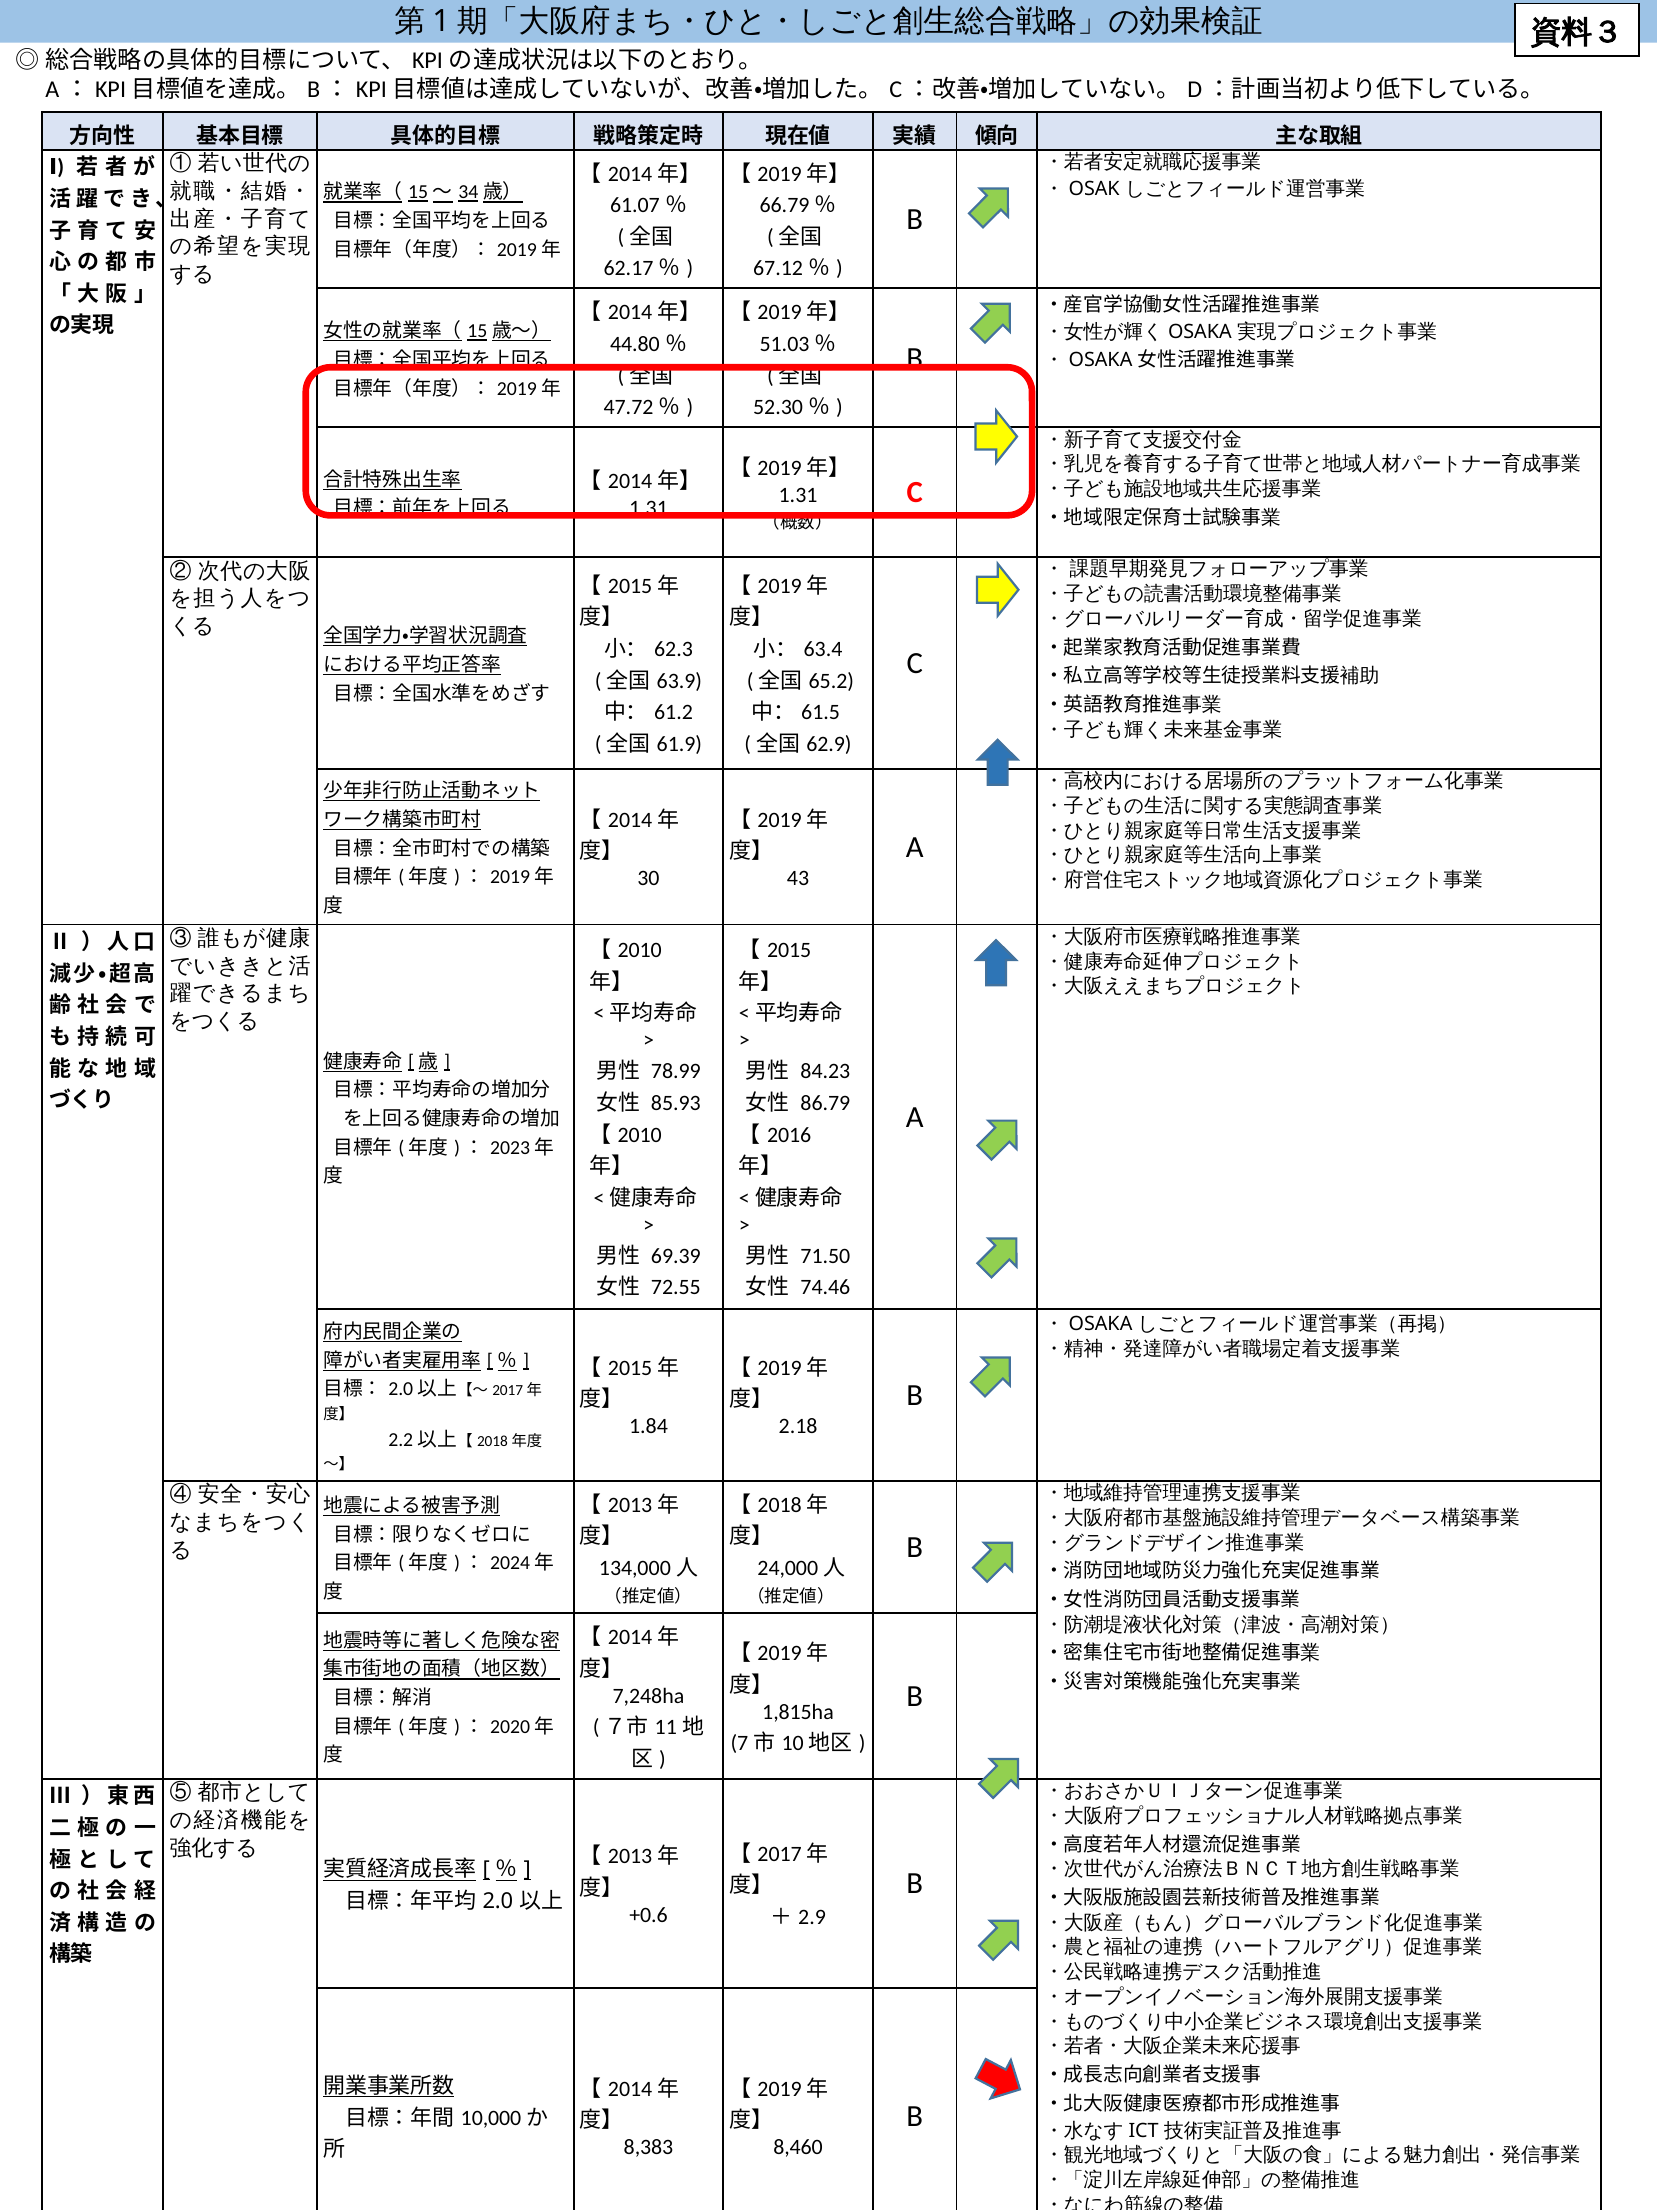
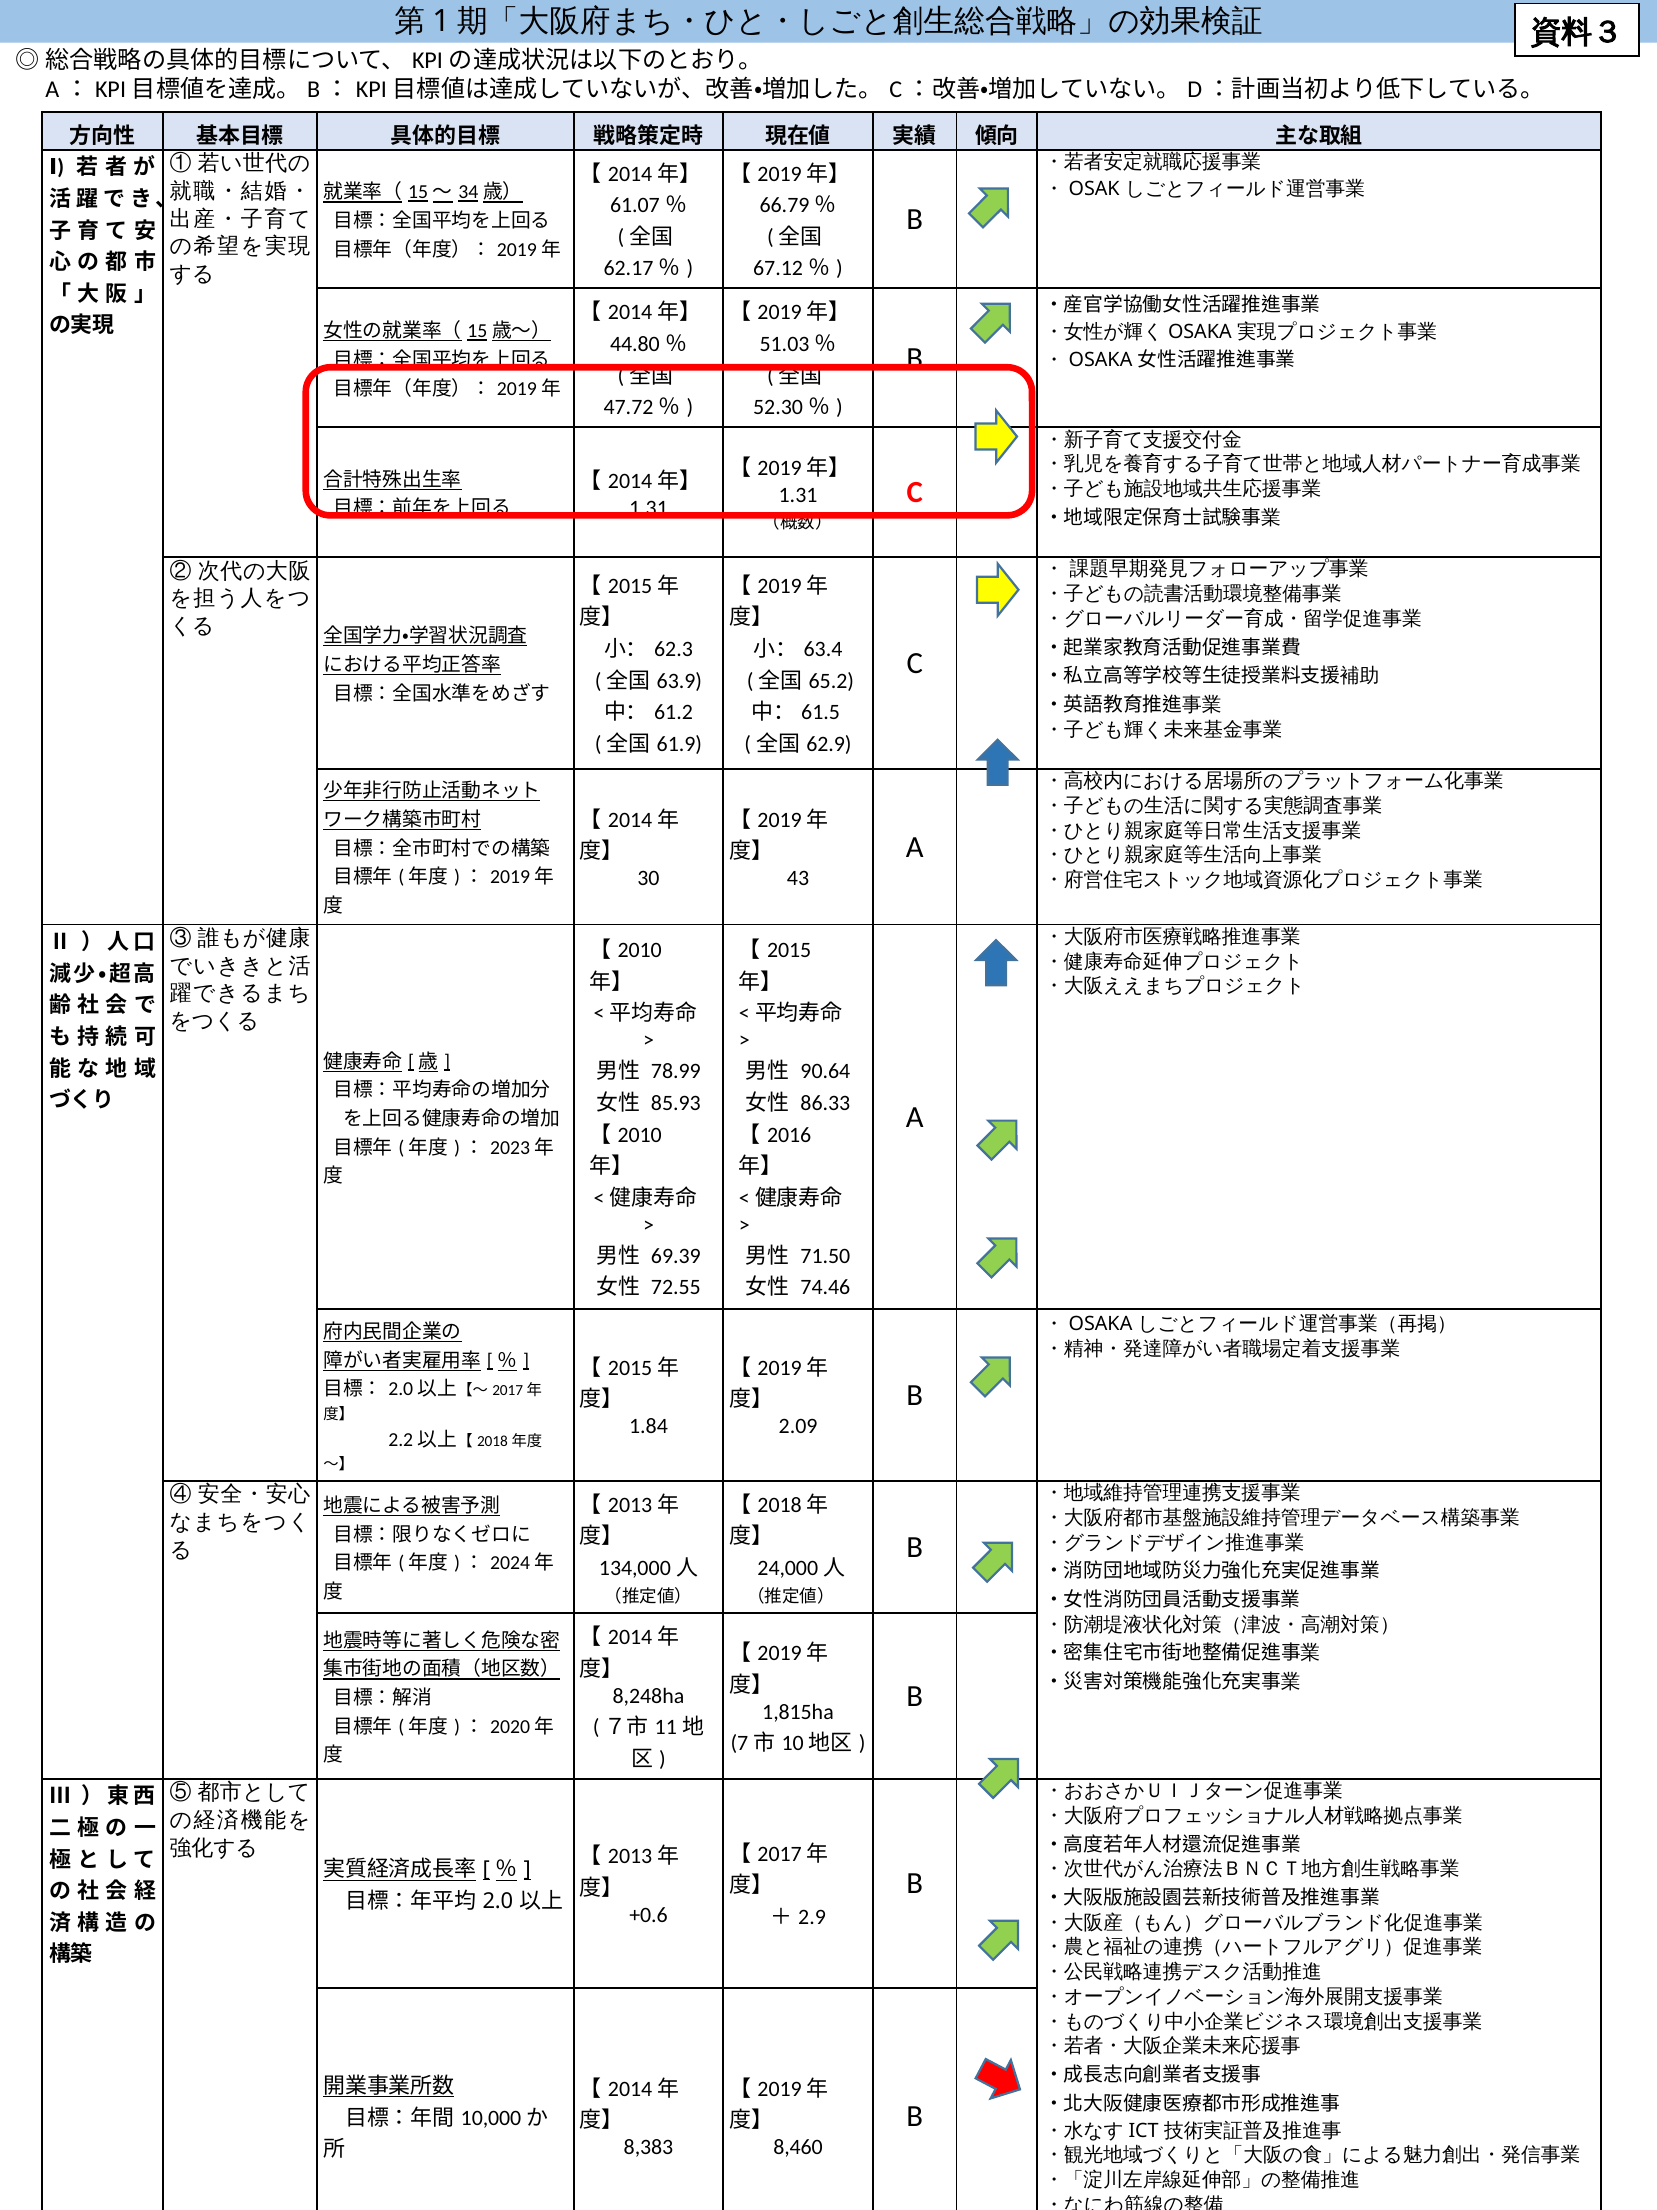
84.23: 84.23 -> 90.64 (825, 1071)
86.79: 86.79 -> 86.33 (825, 1103)
2.18: 2.18 -> 2.09 (798, 1426)
7,248ha: 7,248ha -> 8,248ha (648, 1696)
